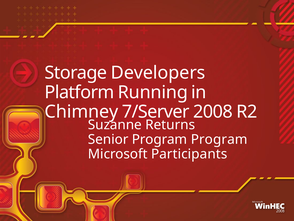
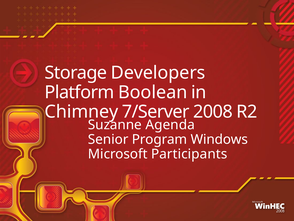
Running: Running -> Boolean (153, 92)
Returns: Returns -> Agenda (170, 125)
Program Program: Program -> Windows (219, 139)
